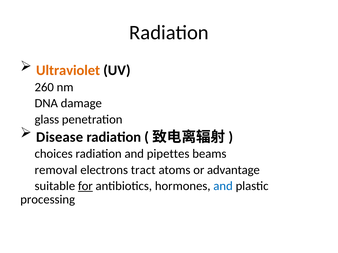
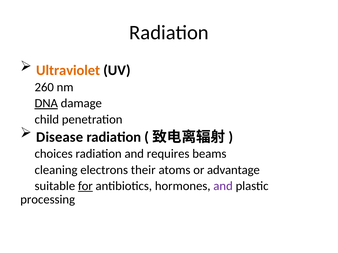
DNA underline: none -> present (46, 104)
glass: glass -> child (47, 120)
pipettes: pipettes -> requires (168, 154)
removal: removal -> cleaning (56, 170)
tract: tract -> their (143, 170)
and colour: blue -> purple (223, 186)
